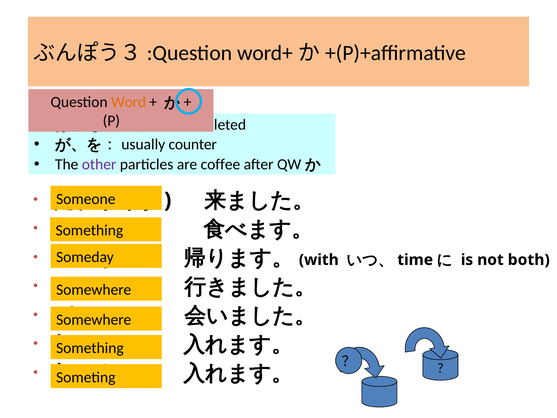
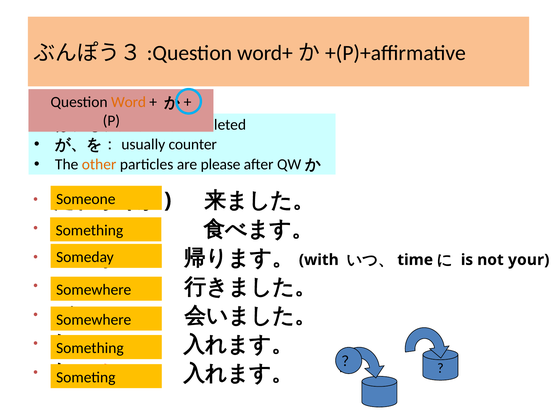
other colour: purple -> orange (99, 164)
coffee: coffee -> please (221, 164)
both: both -> your (529, 260)
